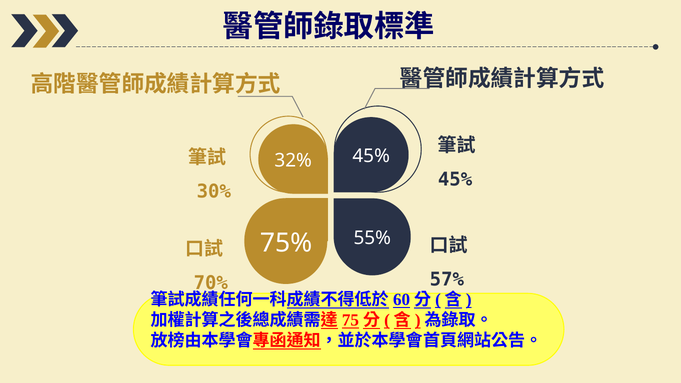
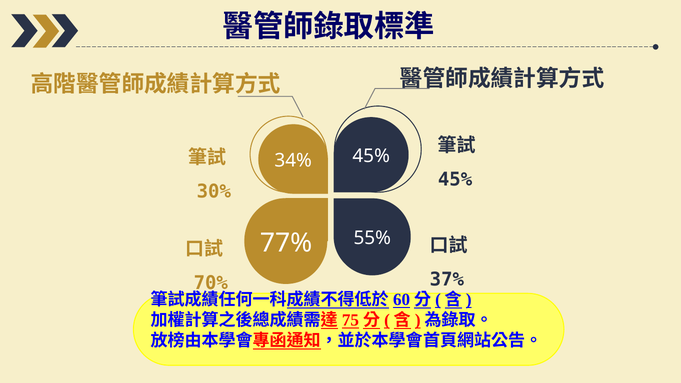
32%: 32% -> 34% (293, 160)
75%: 75% -> 77% (286, 243)
57%: 57% -> 37% (447, 280)
